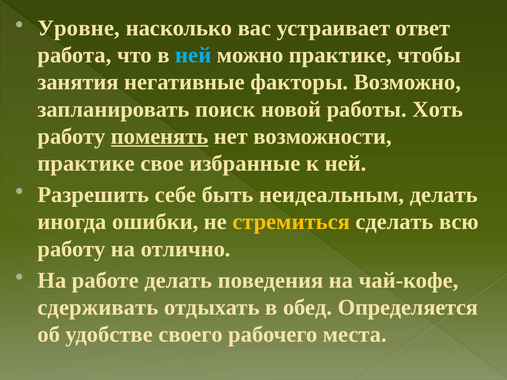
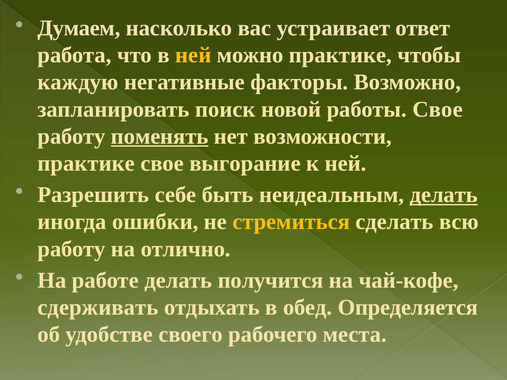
Уровне: Уровне -> Думаем (79, 28)
ней colour: light blue -> yellow (193, 55)
занятия: занятия -> каждую (78, 82)
работы Хоть: Хоть -> Свое (438, 109)
избранные: избранные -> выгорание (245, 163)
делать underline: none -> present (444, 195)
поведения: поведения -> получится (271, 281)
